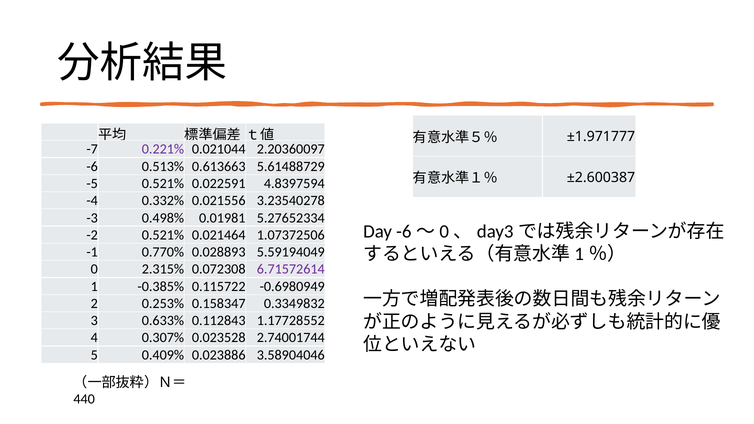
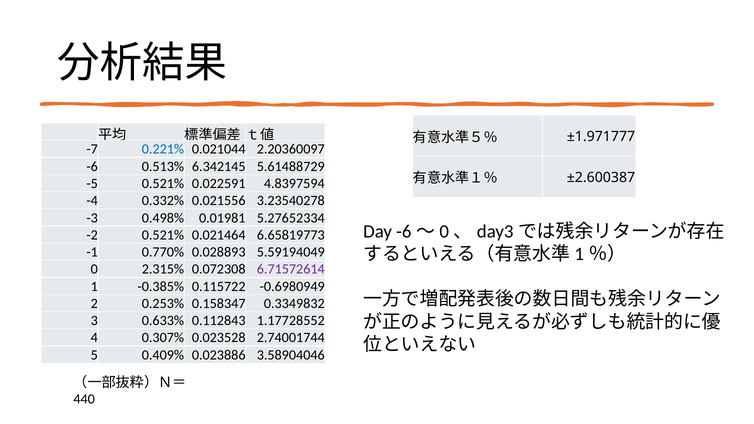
0.221% colour: purple -> blue (163, 149)
0.613663: 0.613663 -> 6.342145 (219, 166)
1.07372506: 1.07372506 -> 6.65819773 (291, 235)
